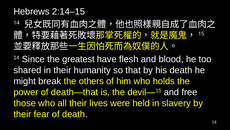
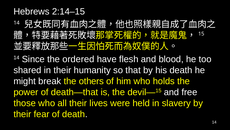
greatest: greatest -> ordered (78, 59)
